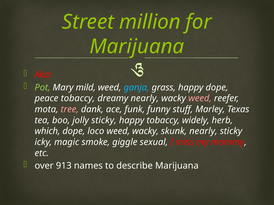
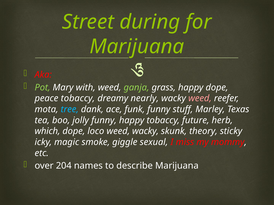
million: million -> during (150, 22)
mild: mild -> with (86, 88)
ganja colour: light blue -> light green (136, 88)
tree colour: pink -> light blue (70, 110)
jolly sticky: sticky -> funny (104, 121)
widely: widely -> future (196, 121)
skunk nearly: nearly -> theory (203, 131)
913: 913 -> 204 (64, 166)
